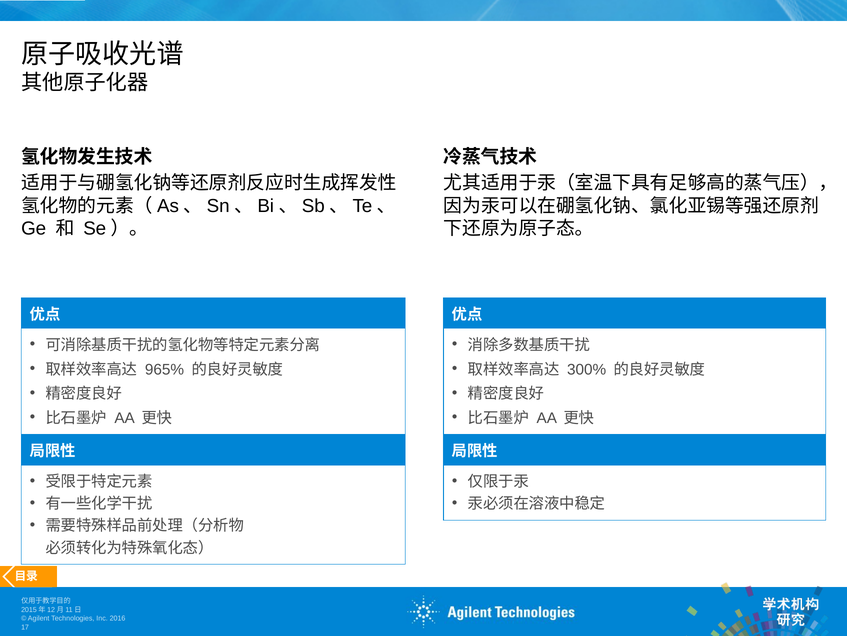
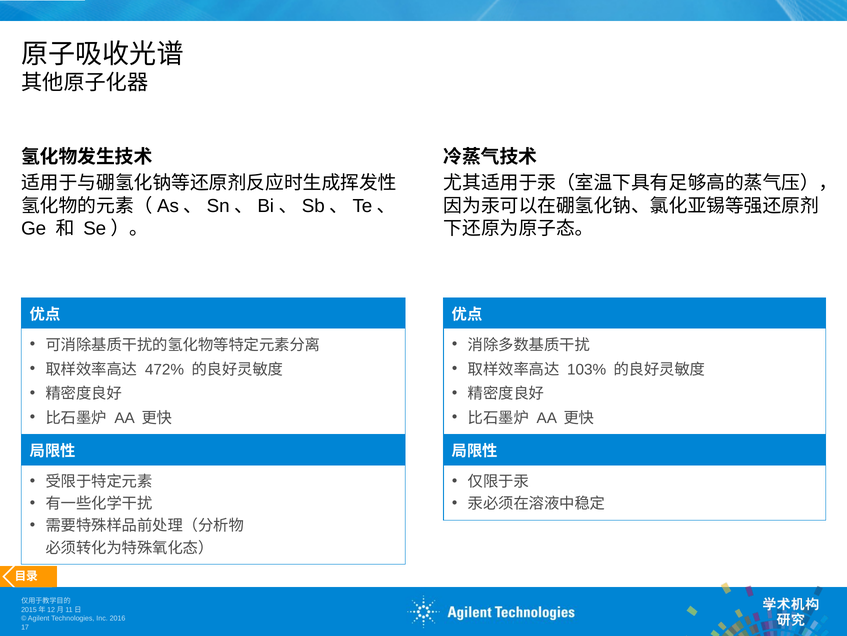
965%: 965% -> 472% (164, 369)
300%: 300% -> 103% (587, 369)
